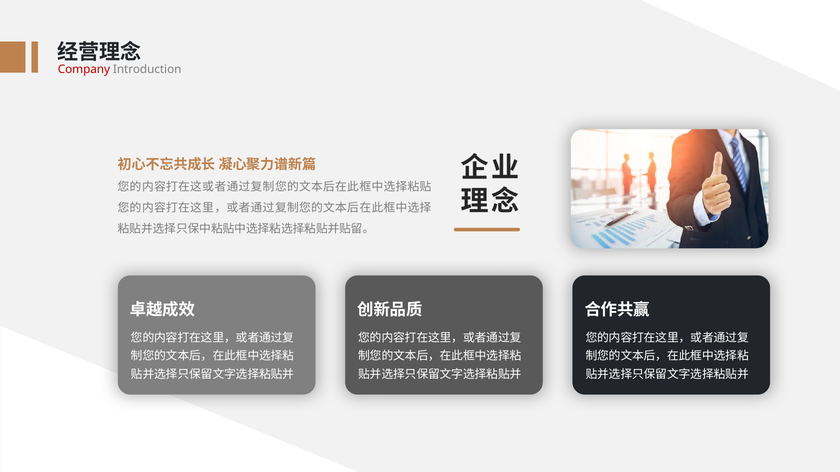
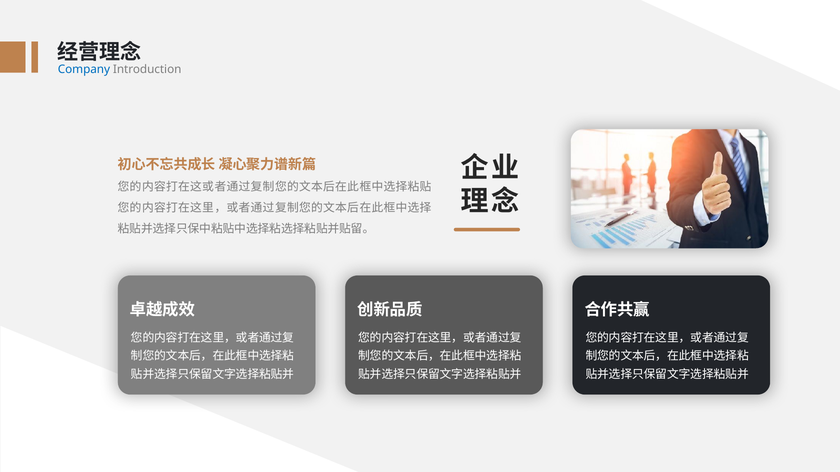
Company colour: red -> blue (84, 70)
